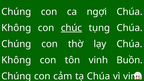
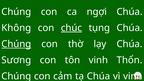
Chúng underline: none -> present (16, 44)
Không: Không -> Sương (16, 60)
Buồn: Buồn -> Thổn (130, 60)
